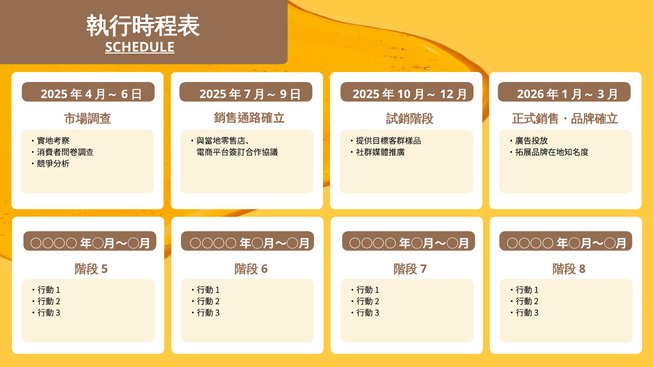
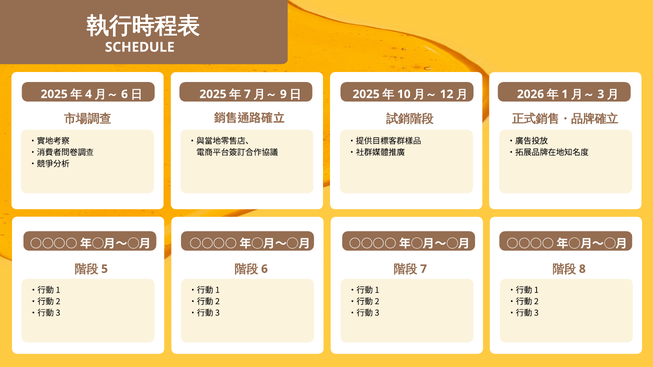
SCHEDULE underline: present -> none (140, 47)
